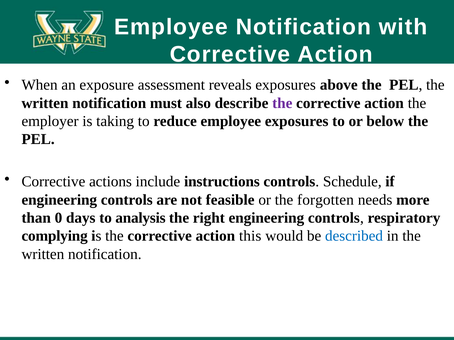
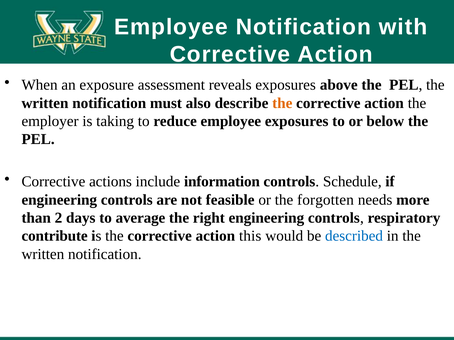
the colour: purple -> orange (282, 103)
instructions: instructions -> information (222, 182)
0: 0 -> 2 (58, 218)
analysis: analysis -> average (140, 218)
complying: complying -> contribute (55, 236)
